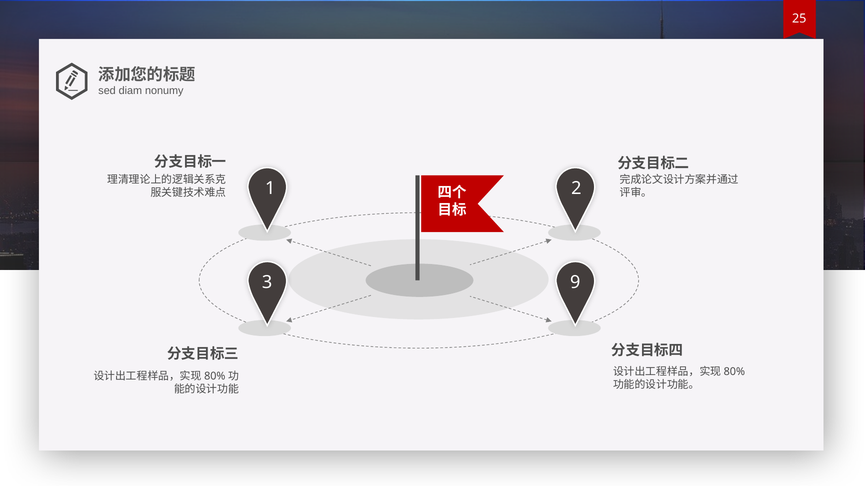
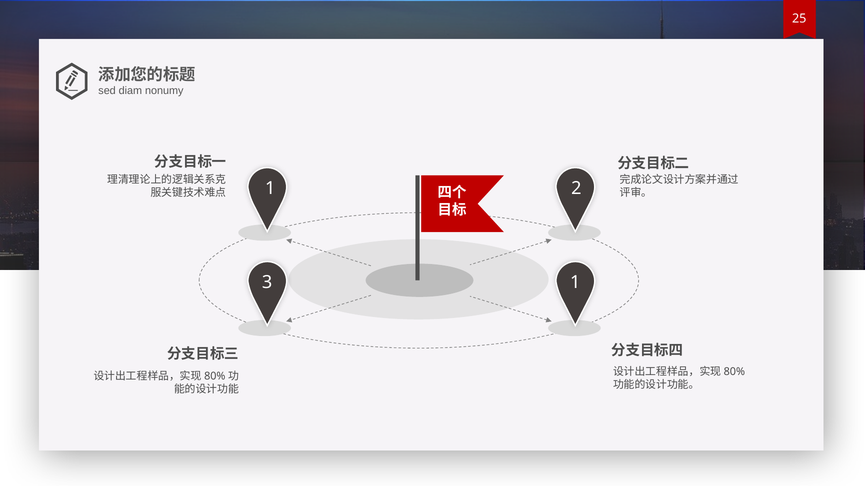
3 9: 9 -> 1 (575, 283)
